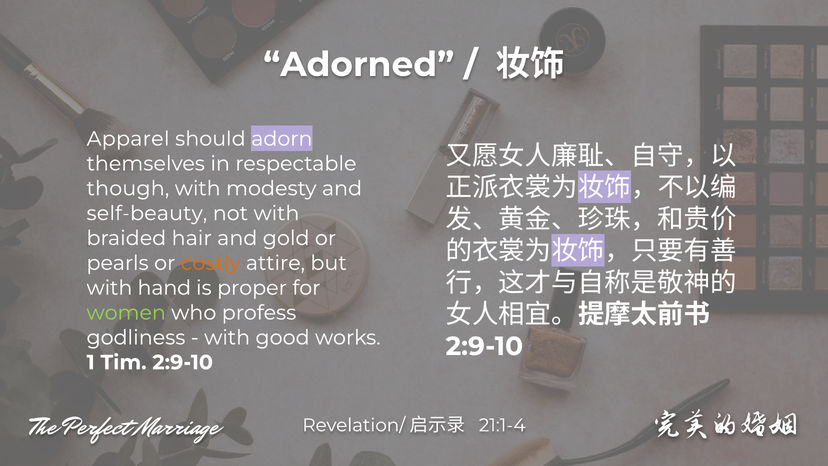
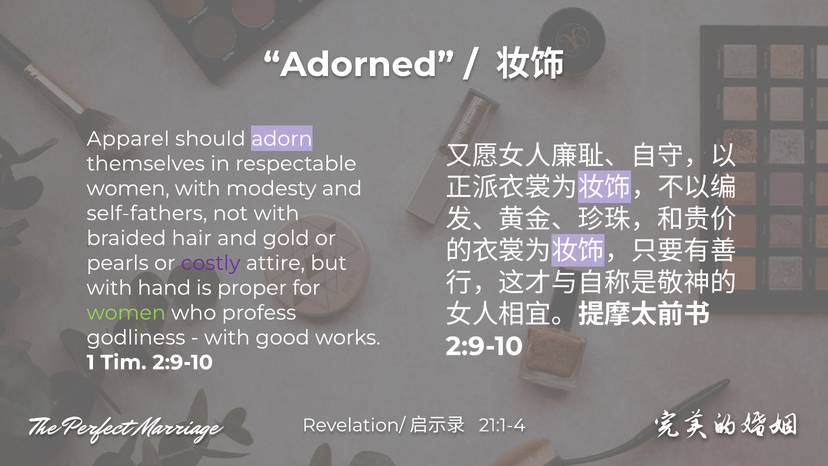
though: though -> women (128, 188)
self-beauty: self-beauty -> self-fathers (147, 213)
costly colour: orange -> purple (211, 263)
